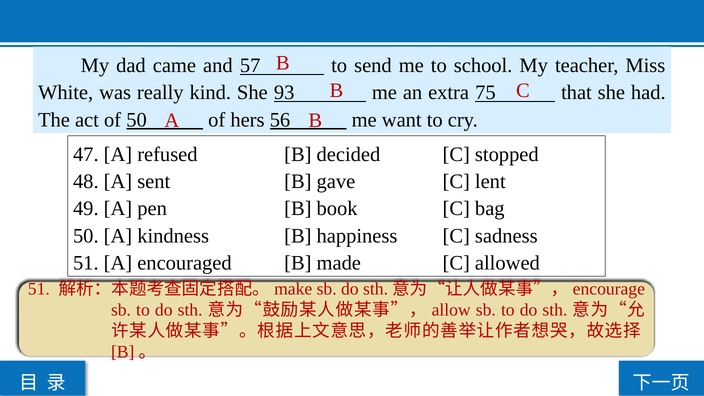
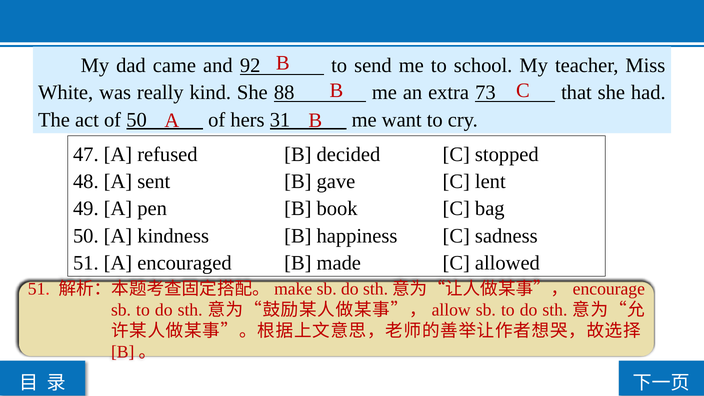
57: 57 -> 92 (250, 66)
93: 93 -> 88 (284, 93)
75: 75 -> 73 (485, 93)
56: 56 -> 31 (280, 120)
